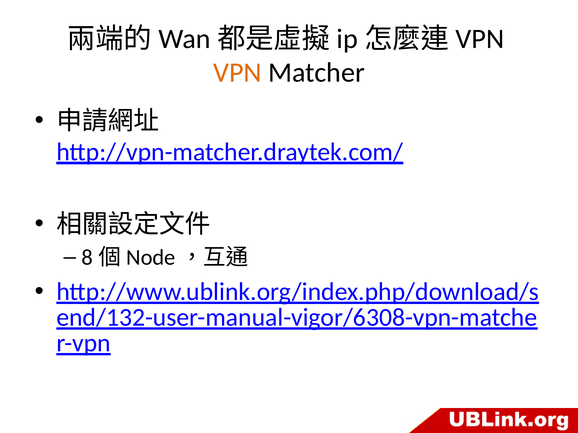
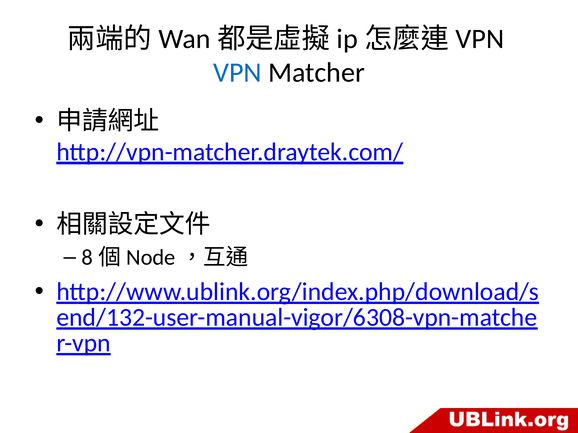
VPN colour: orange -> blue (237, 73)
